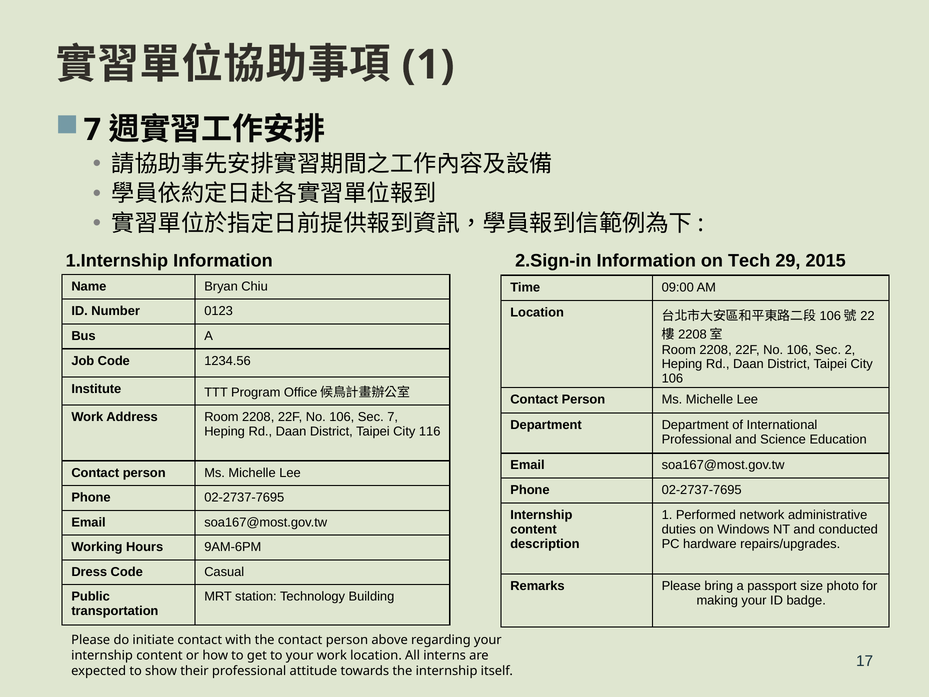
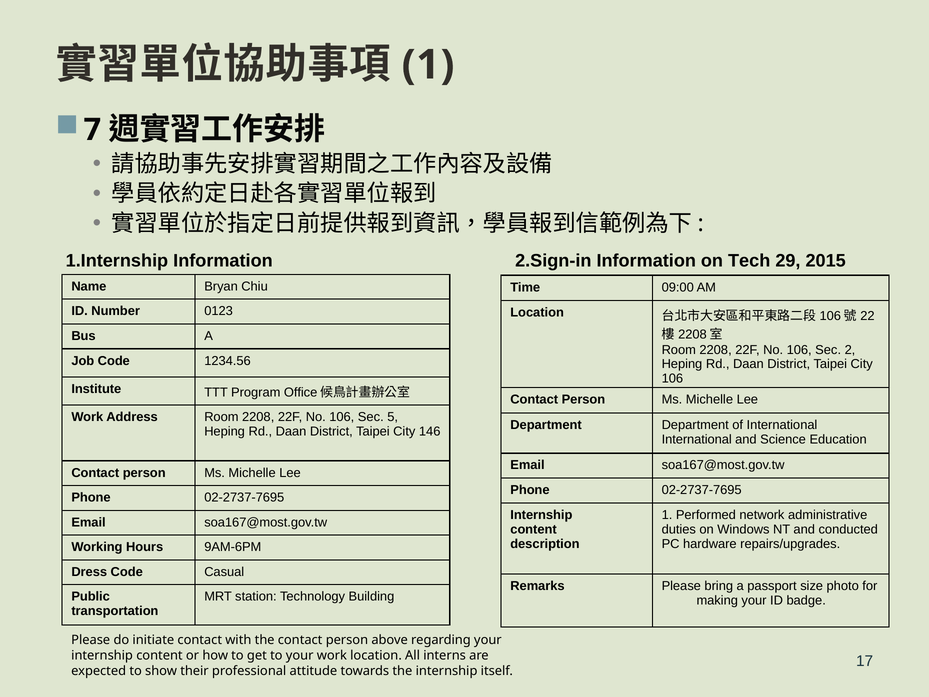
Sec 7: 7 -> 5 (393, 417)
116: 116 -> 146 (430, 431)
Professional: Professional -> International (697, 439)
